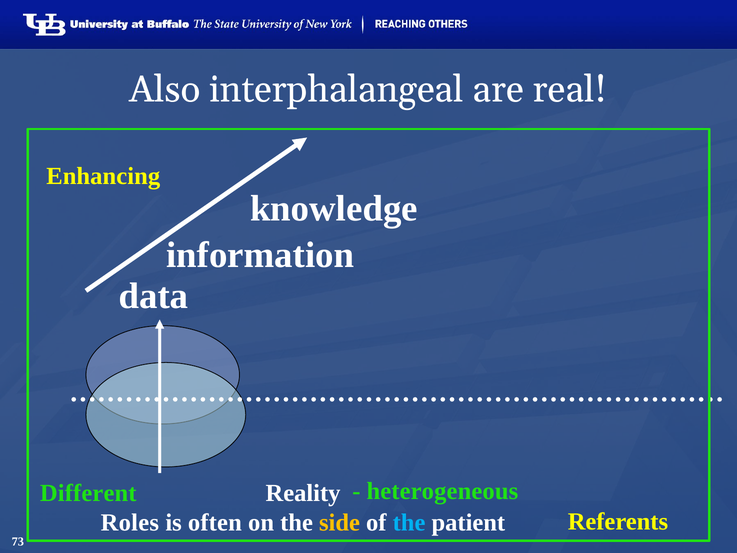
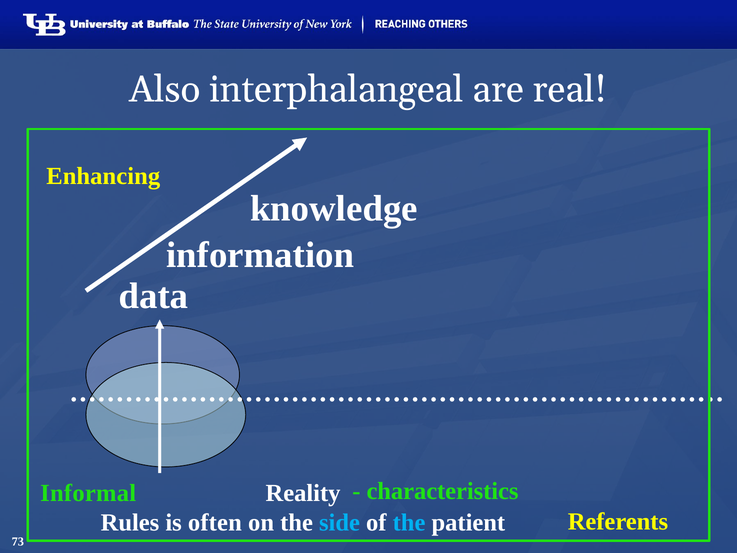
Different: Different -> Informal (88, 493)
heterogeneous: heterogeneous -> characteristics (442, 491)
Roles: Roles -> Rules (130, 522)
side colour: yellow -> light blue (340, 522)
